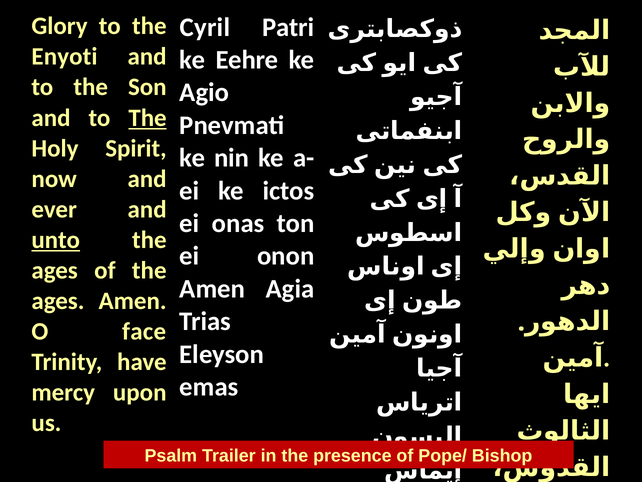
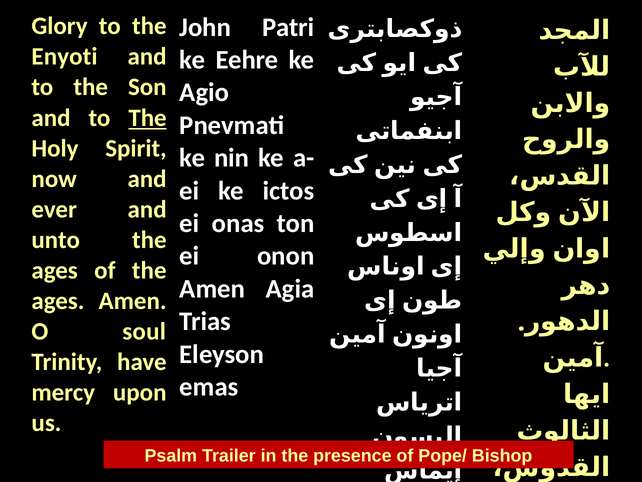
Cyril: Cyril -> John (205, 27)
unto underline: present -> none (56, 240)
face: face -> soul (144, 331)
